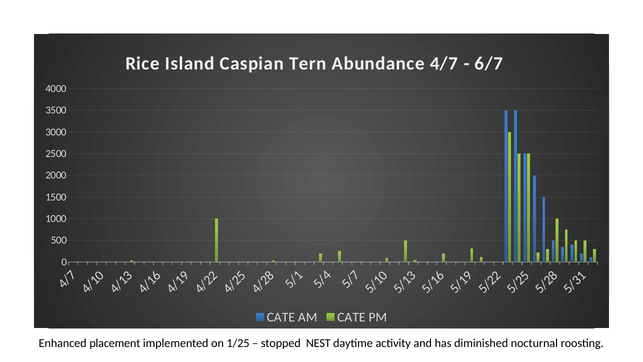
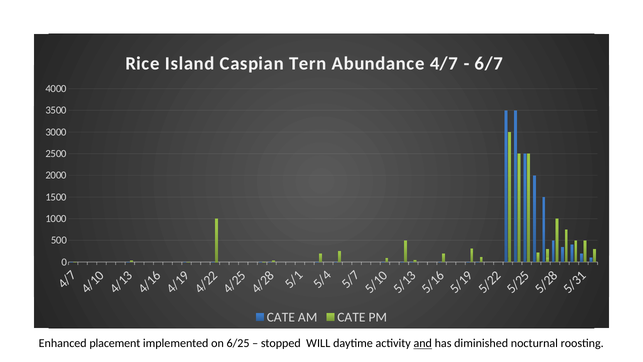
1/25: 1/25 -> 6/25 (238, 343)
NEST: NEST -> WILL (318, 343)
and underline: none -> present (423, 343)
